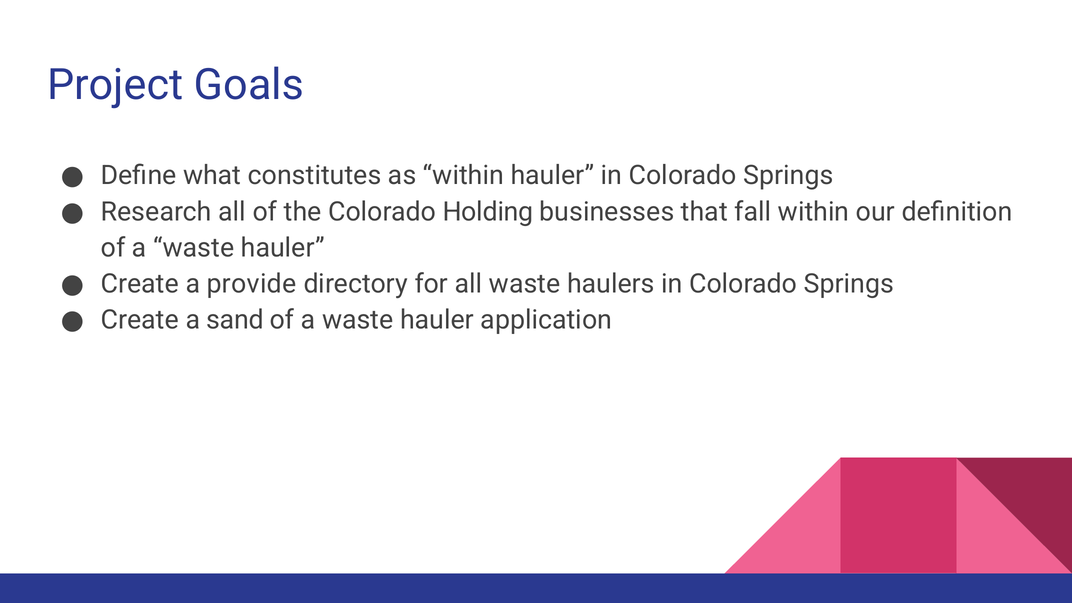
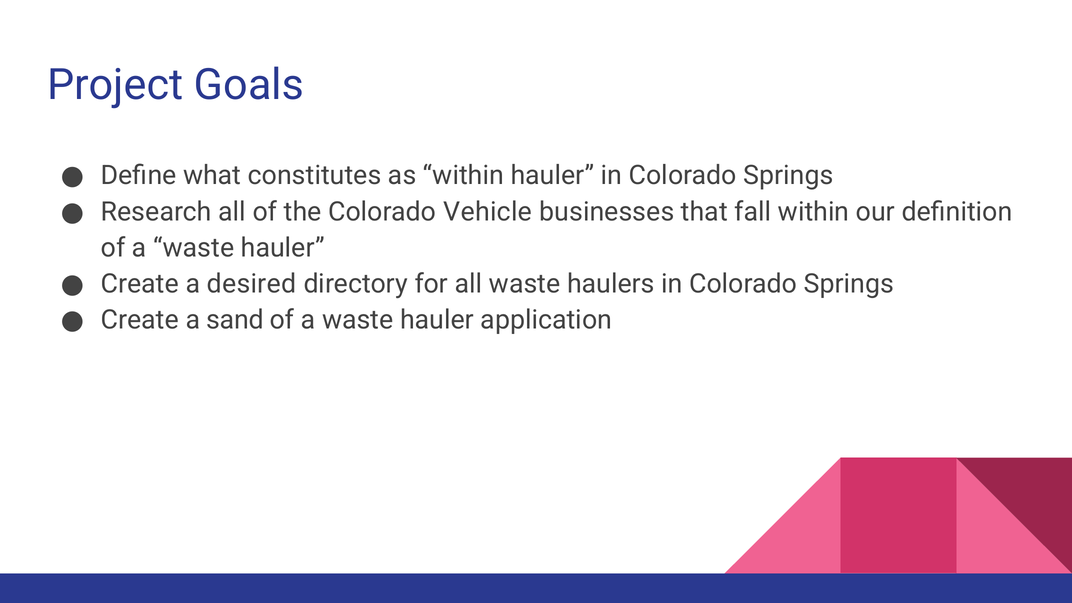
Holding: Holding -> Vehicle (488, 212)
provide: provide -> desired (252, 284)
